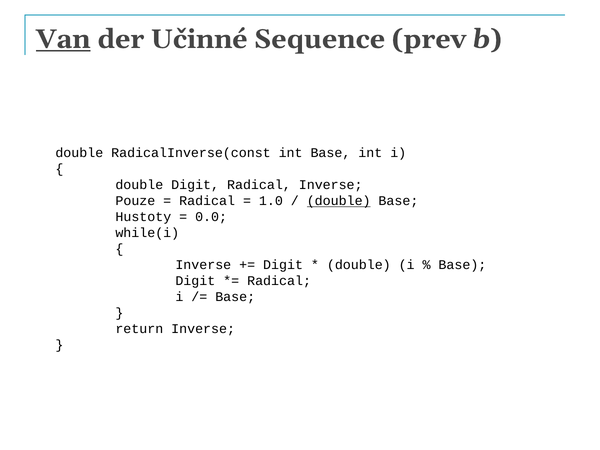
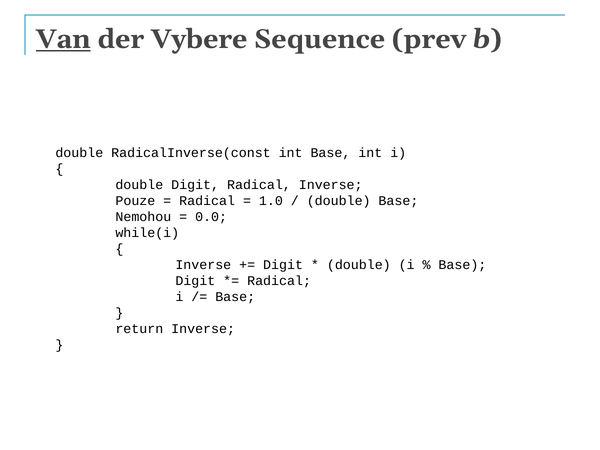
Učinné: Učinné -> Vybere (199, 39)
double underline: present -> none (339, 201)
Hustoty: Hustoty -> Nemohou (143, 217)
